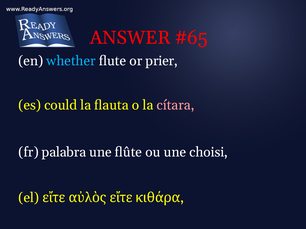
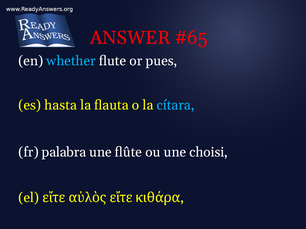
prier: prier -> pues (162, 61)
could: could -> hasta (61, 105)
cítara colour: pink -> light blue (176, 105)
